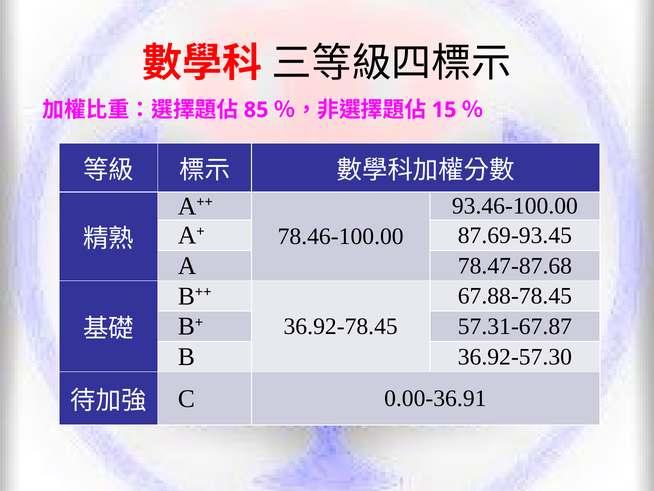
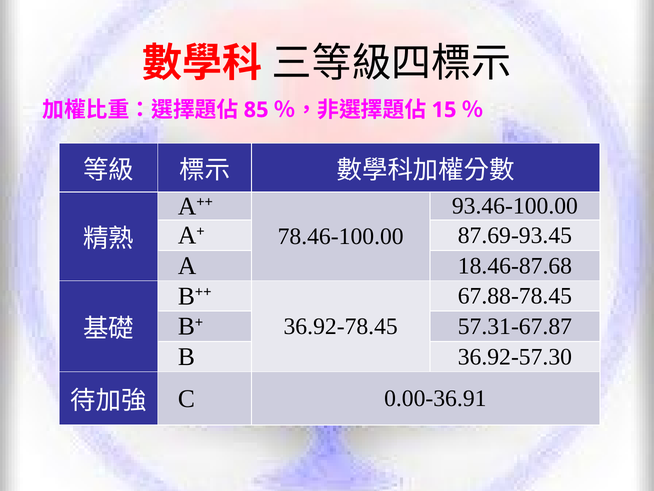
78.47-87.68: 78.47-87.68 -> 18.46-87.68 (515, 265)
